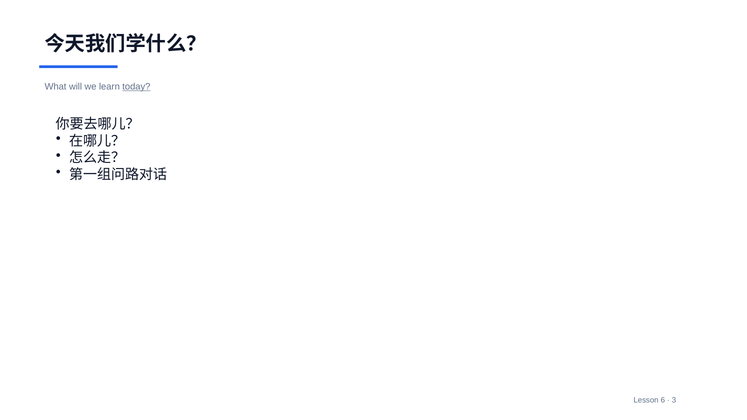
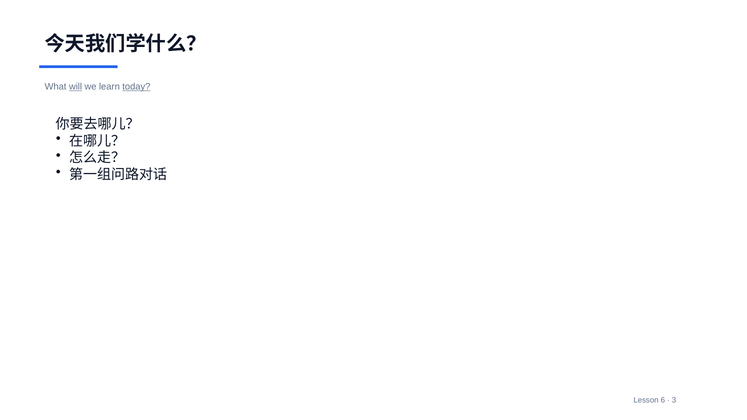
will underline: none -> present (76, 87)
